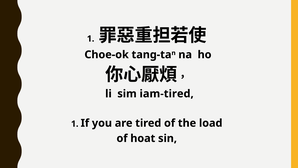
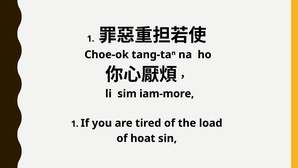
iam-tired: iam-tired -> iam-more (167, 94)
